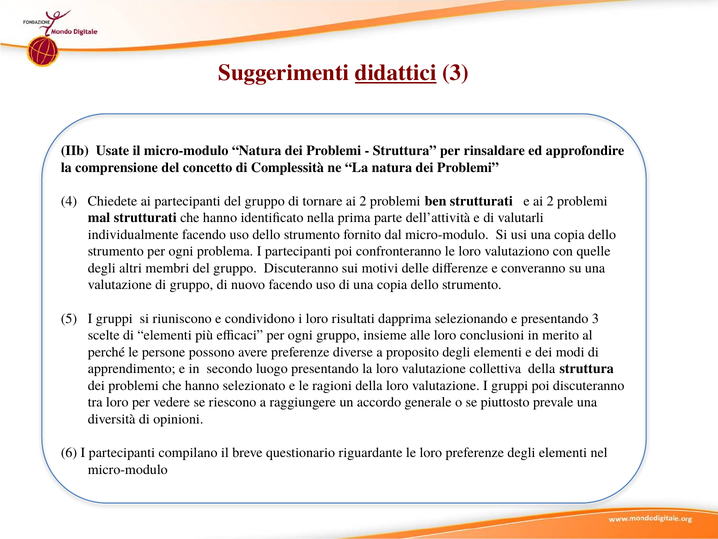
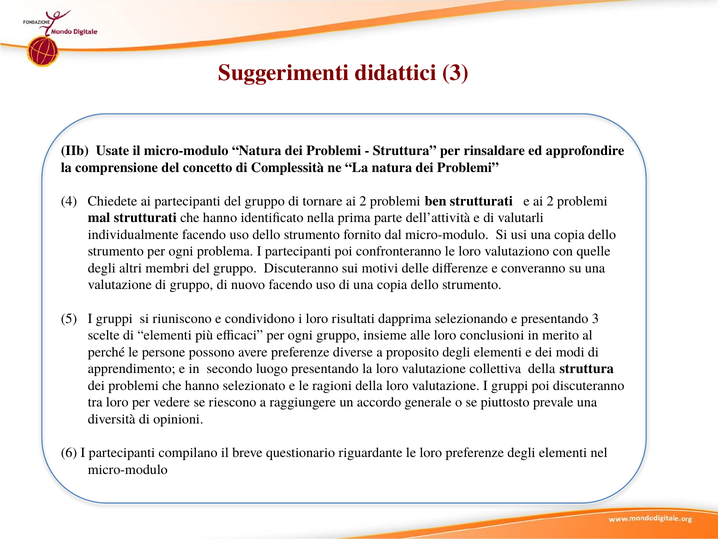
didattici underline: present -> none (396, 73)
